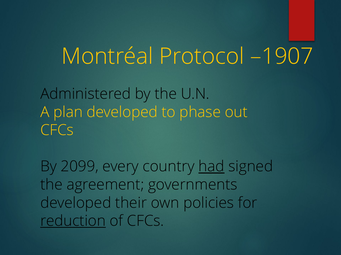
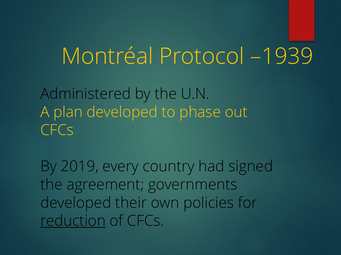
–1907: –1907 -> –1939 (282, 57)
2099: 2099 -> 2019 (80, 167)
had underline: present -> none (211, 167)
